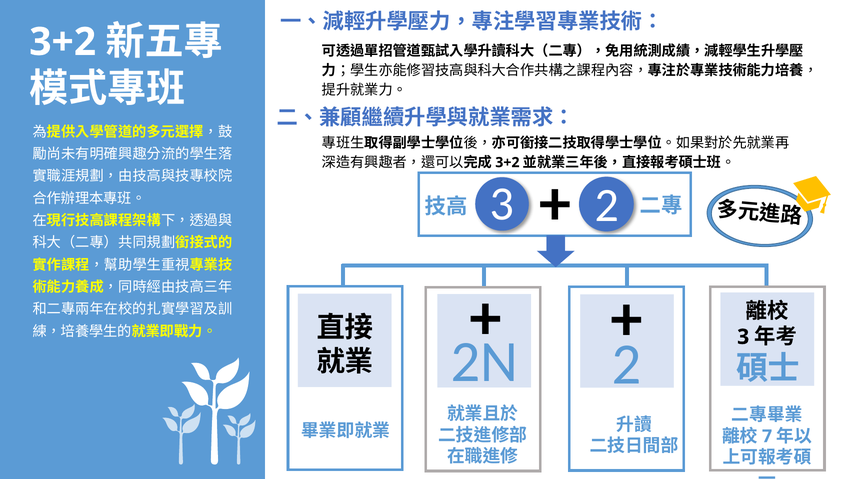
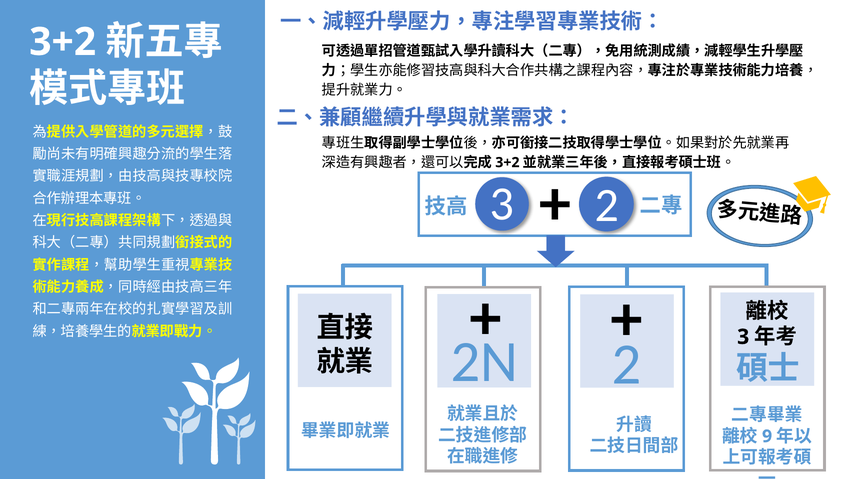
7: 7 -> 9 (767, 437)
